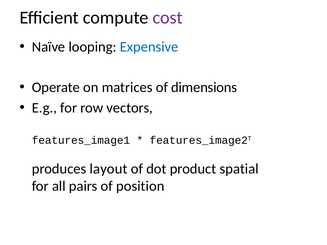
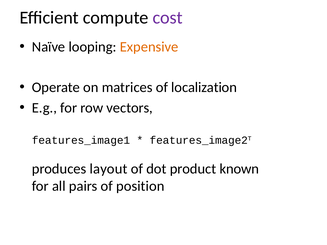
Expensive colour: blue -> orange (149, 47)
dimensions: dimensions -> localization (204, 88)
spatial: spatial -> known (239, 169)
